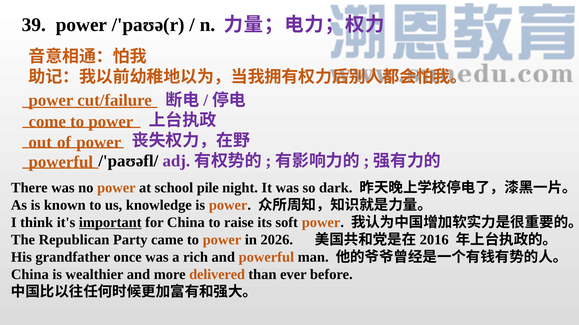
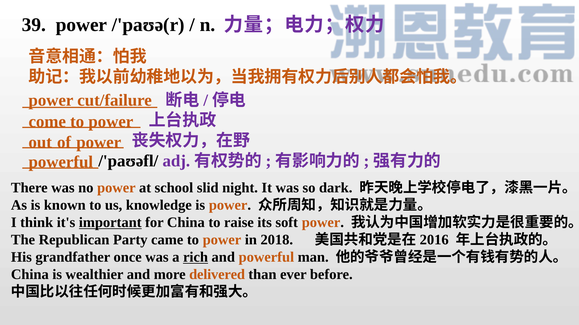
pile: pile -> slid (208, 188)
2026: 2026 -> 2018 (277, 240)
rich underline: none -> present (196, 258)
